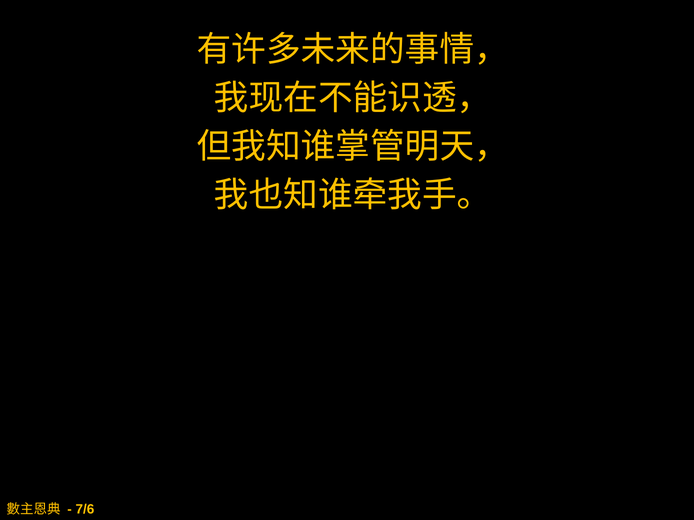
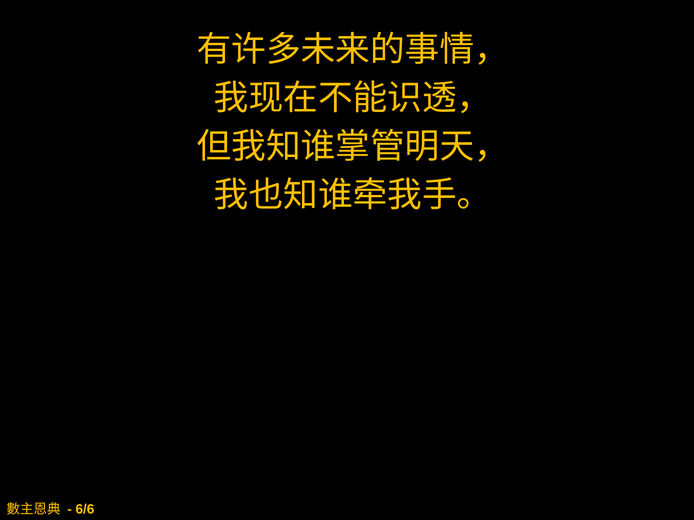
7/6: 7/6 -> 6/6 (85, 510)
